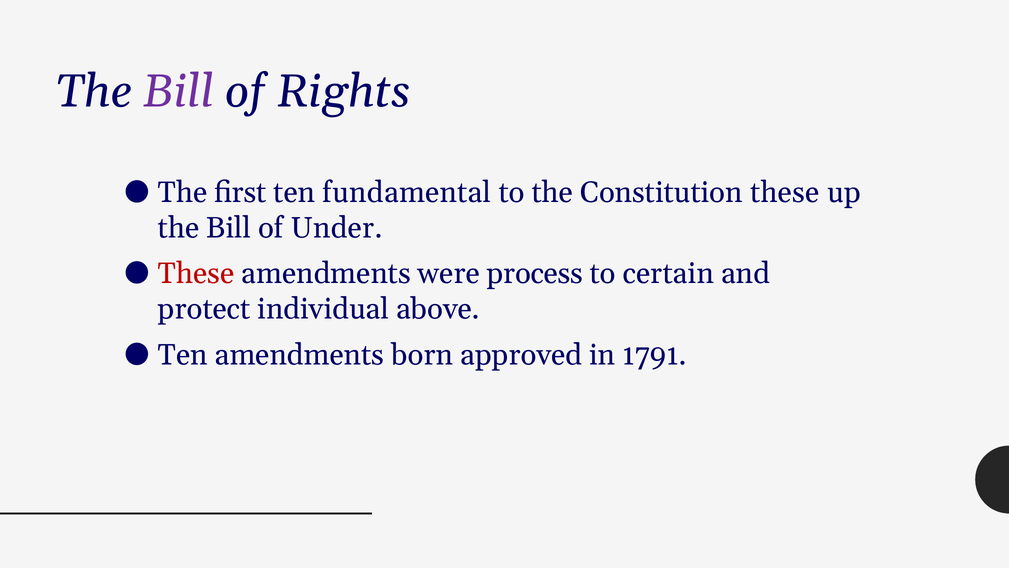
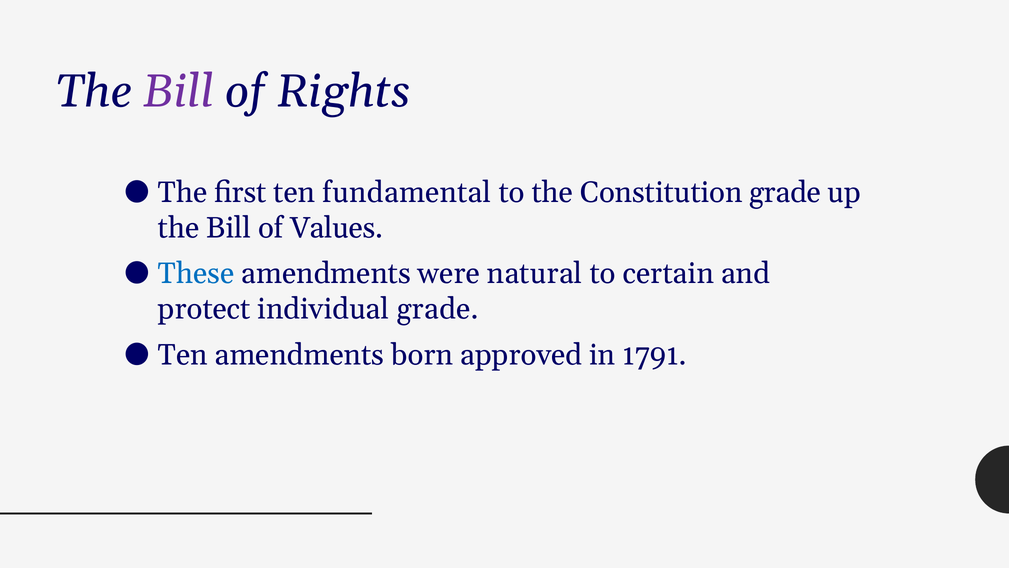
Constitution these: these -> grade (785, 192)
Under: Under -> Values (337, 228)
These colour: red -> blue (196, 274)
process: process -> natural (535, 274)
individual above: above -> grade (438, 309)
